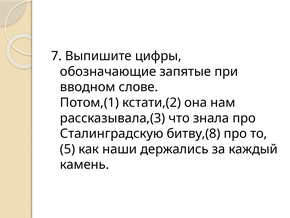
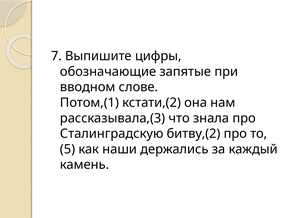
битву,(8: битву,(8 -> битву,(2 (194, 133)
